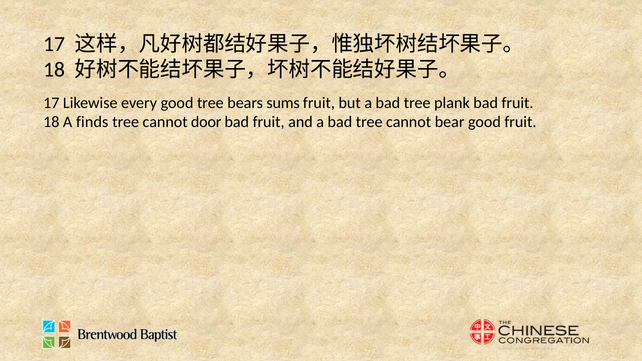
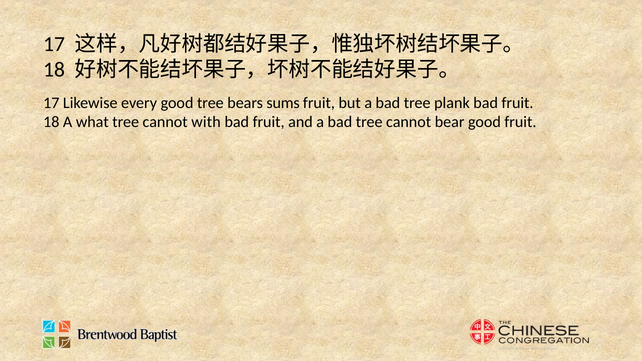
finds: finds -> what (92, 122)
door: door -> with (206, 122)
